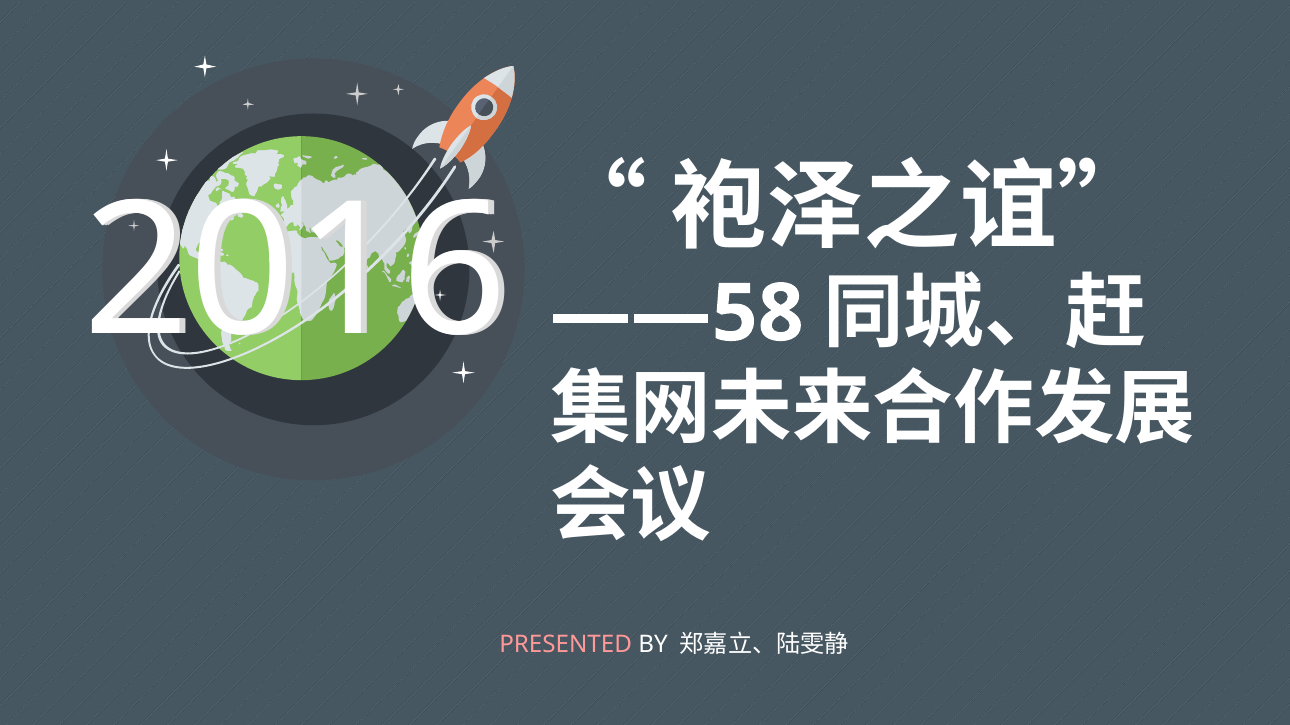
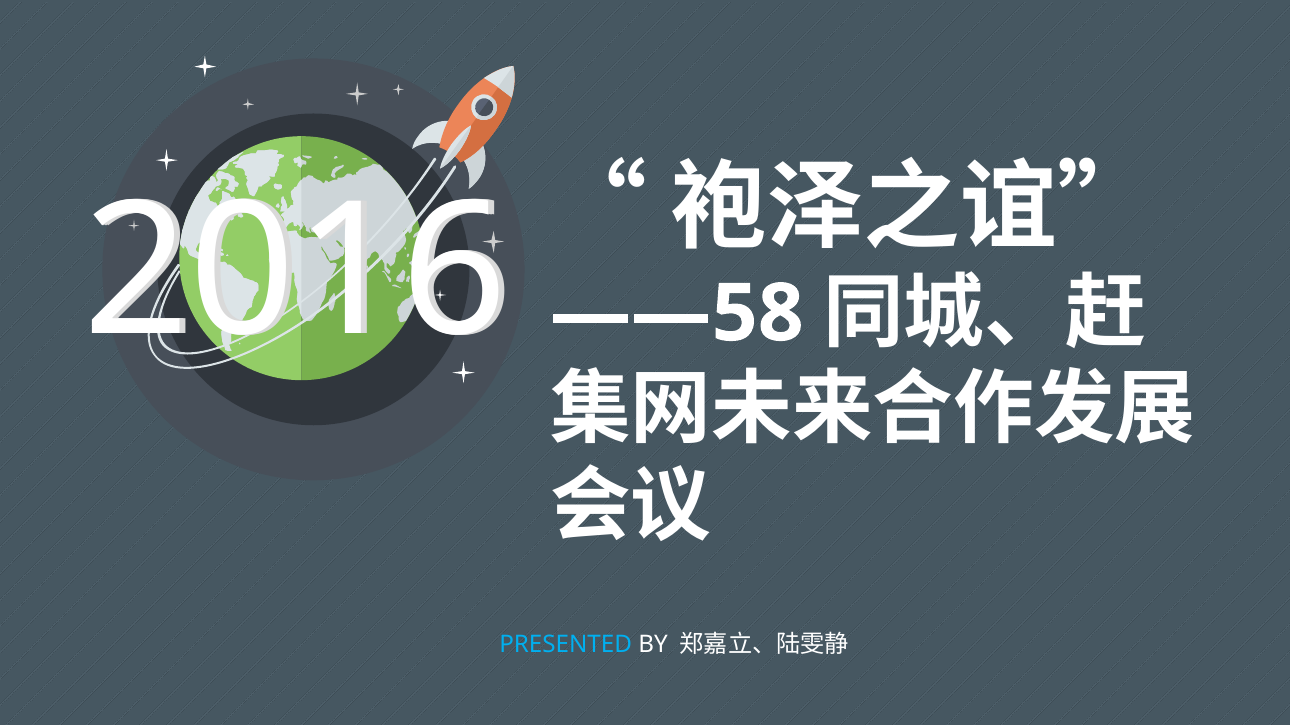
PRESENTED colour: pink -> light blue (566, 646)
